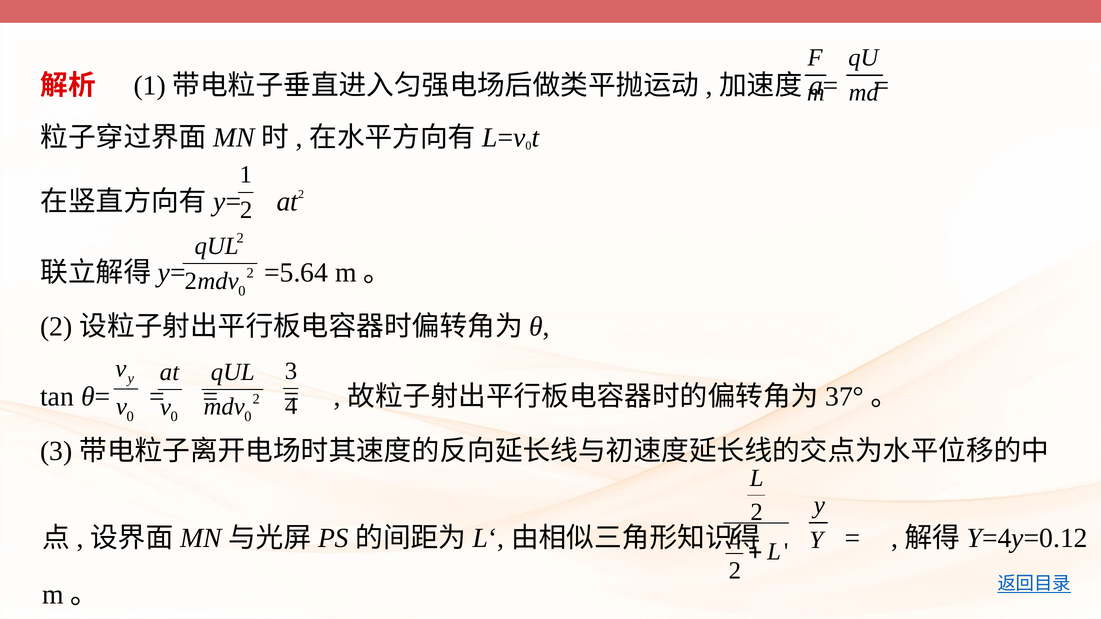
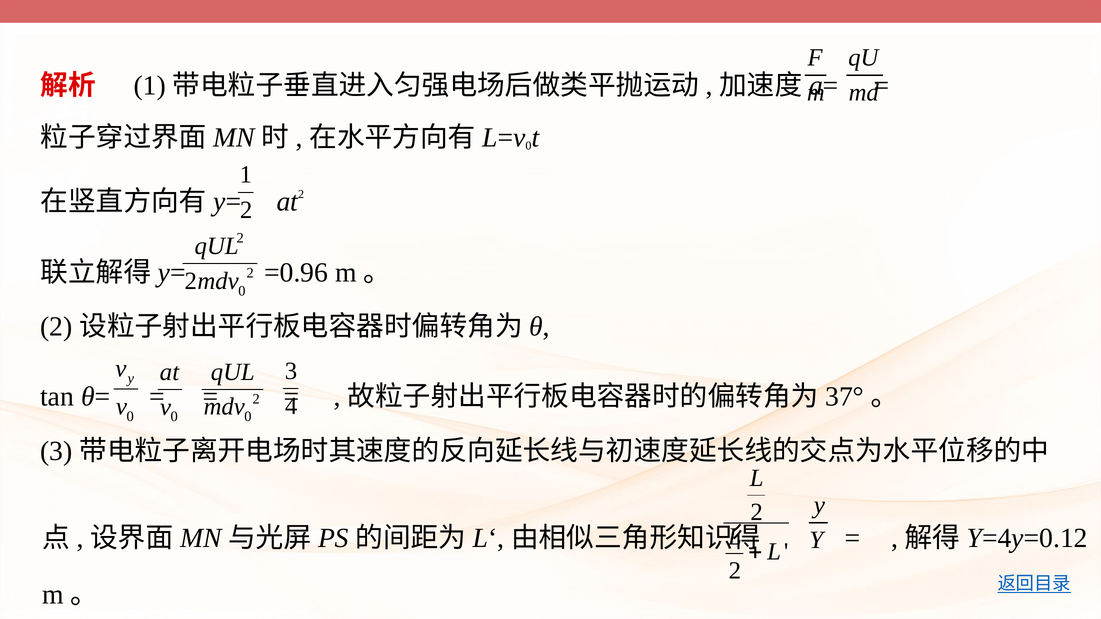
=5.64: =5.64 -> =0.96 (296, 272)
